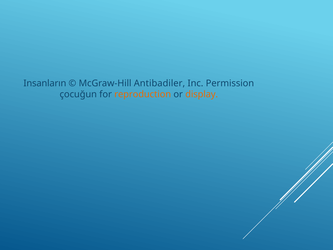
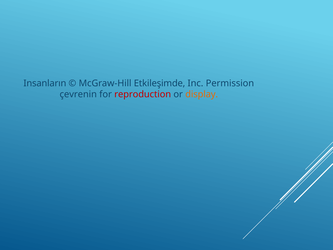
Antibadiler: Antibadiler -> Etkileşimde (160, 83)
çocuğun: çocuğun -> çevrenin (78, 94)
reproduction colour: orange -> red (143, 94)
